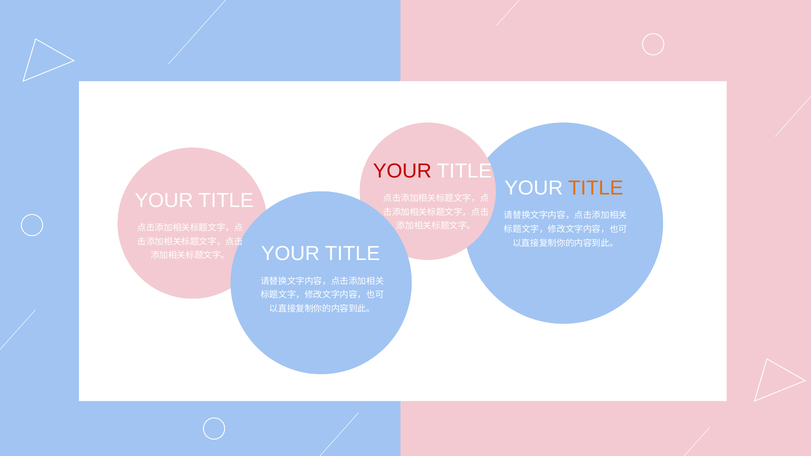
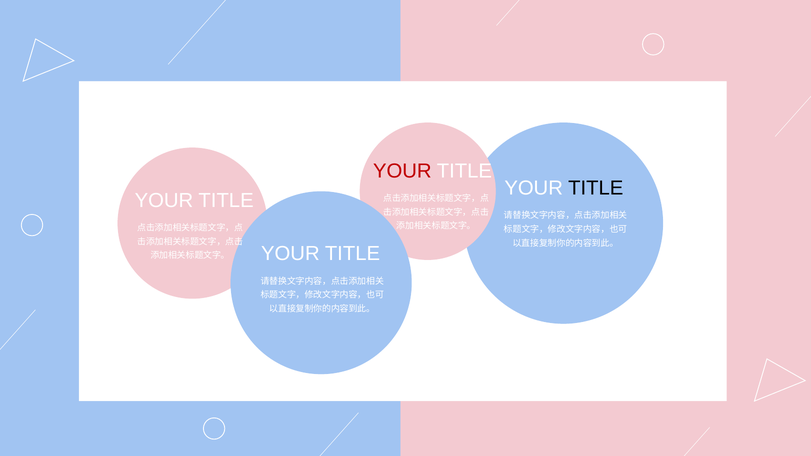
TITLE colour: orange -> black (596, 188)
